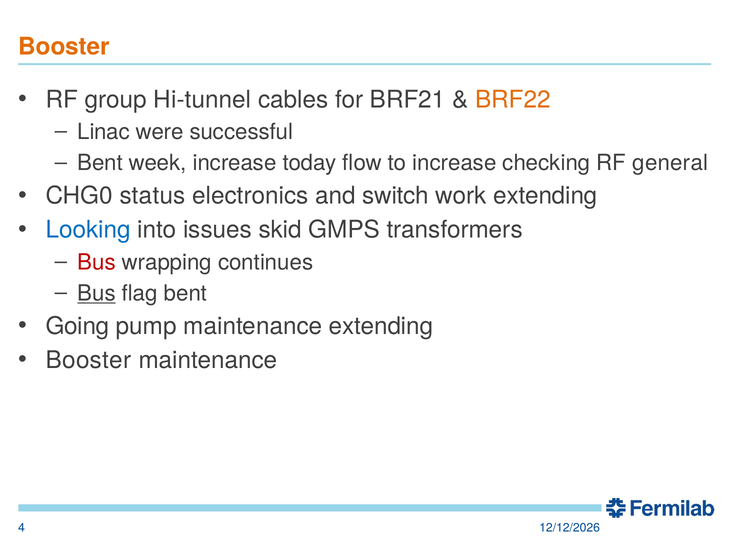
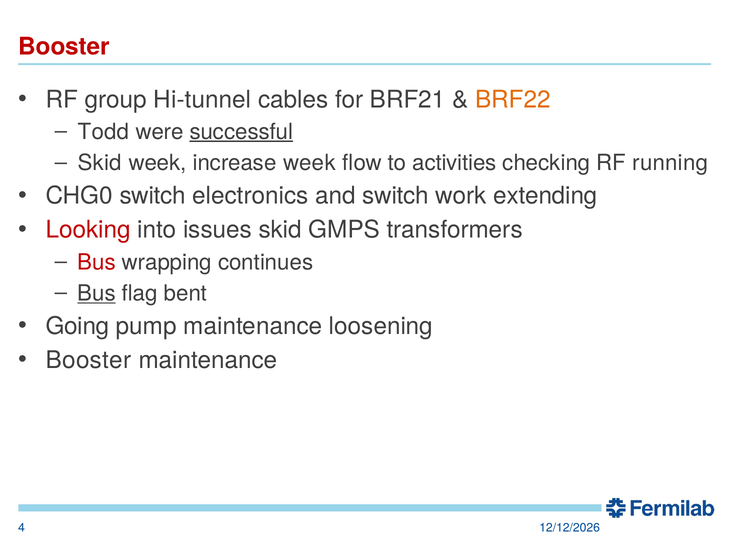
Booster colour: orange -> red (64, 47)
Linac: Linac -> Todd (103, 132)
successful underline: none -> present (241, 132)
Bent: Bent -> Skid (100, 163)
increase today: today -> week (309, 163)
to increase: increase -> activities (454, 163)
general: general -> running (670, 163)
CHG0 status: status -> switch (153, 196)
Looking colour: blue -> red (88, 230)
maintenance extending: extending -> loosening (381, 326)
